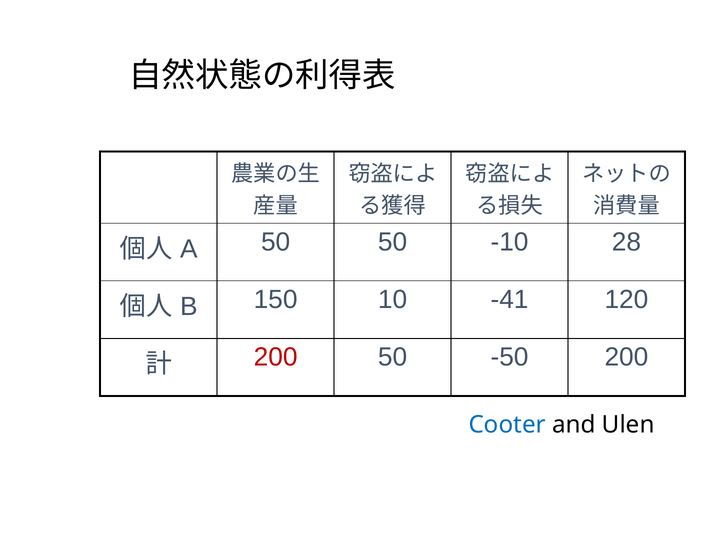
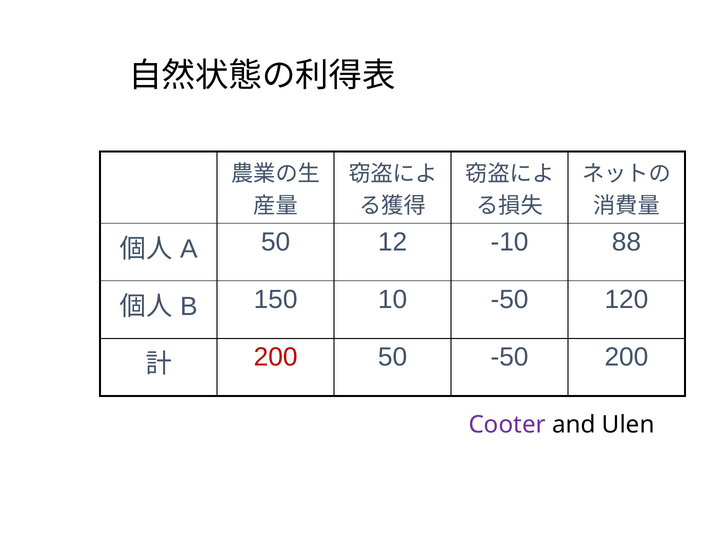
50 50: 50 -> 12 (393, 242)
28: 28 -> 88 (626, 242)
10 -41: -41 -> -50 (510, 300)
Cooter colour: blue -> purple (507, 425)
